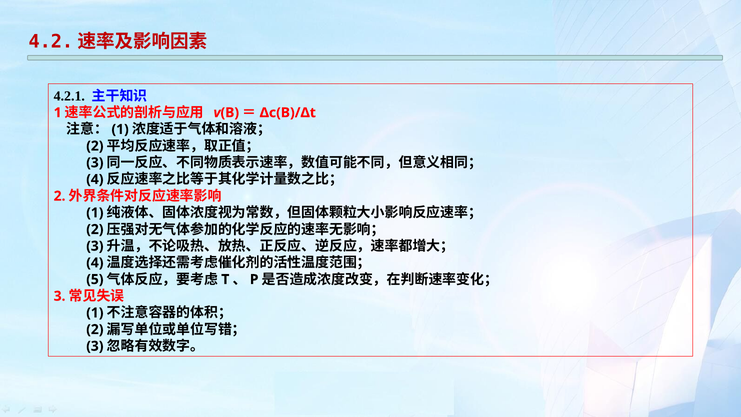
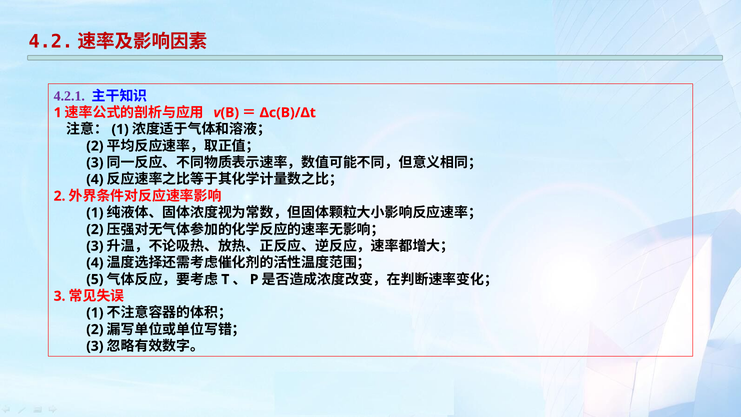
4.2.1 colour: black -> purple (69, 96)
